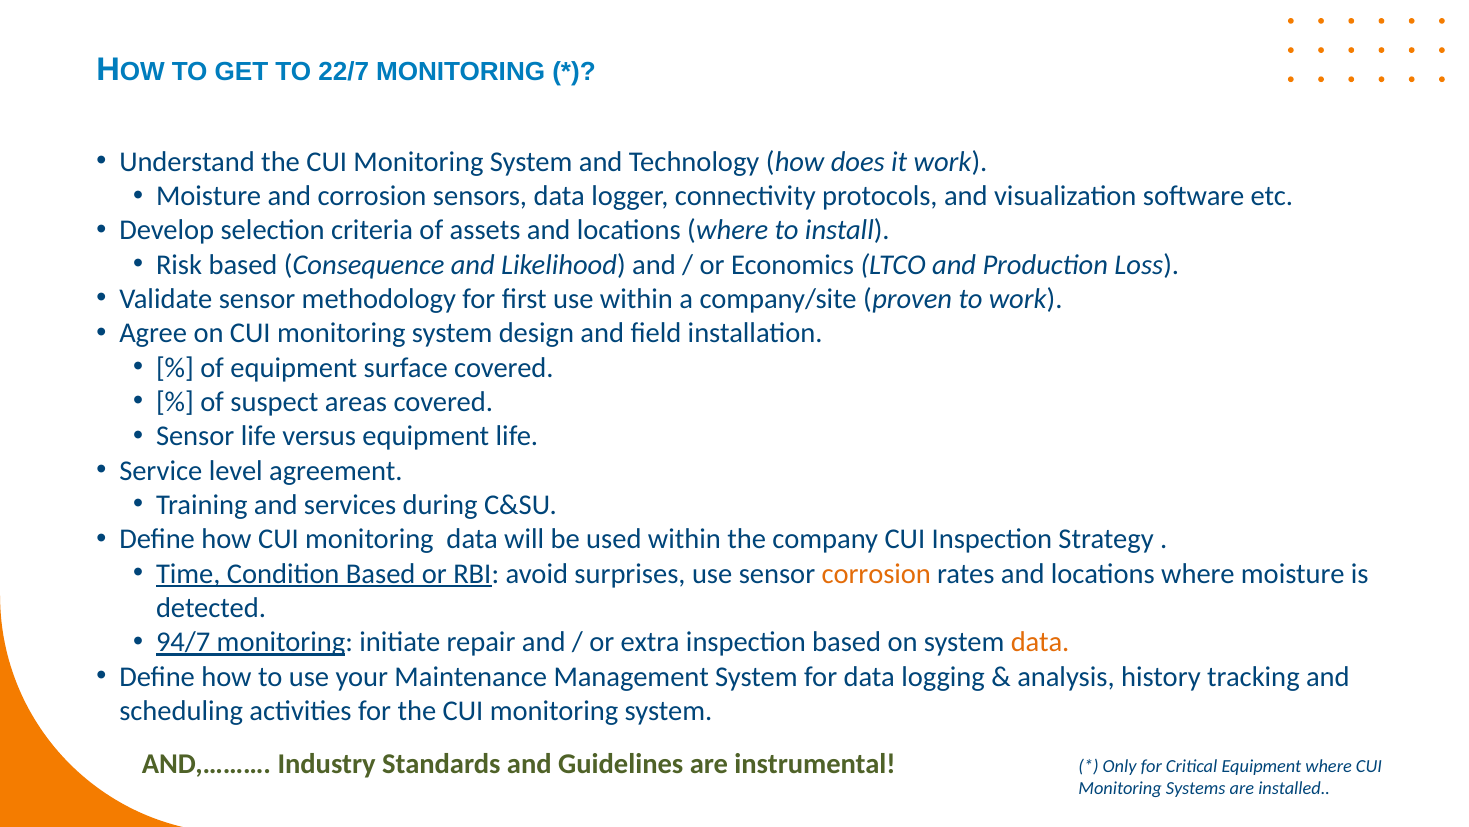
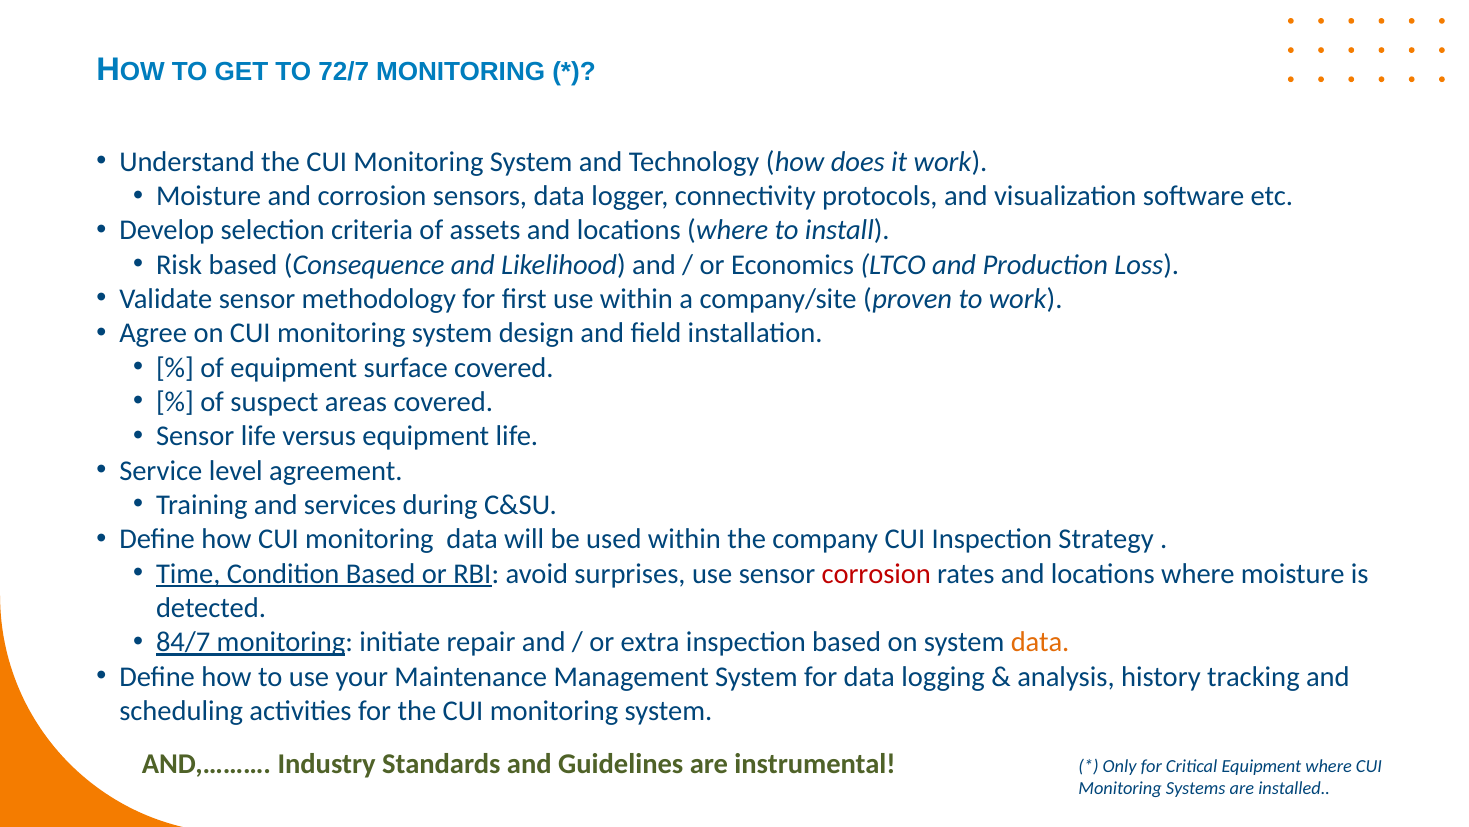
22/7: 22/7 -> 72/7 (344, 72)
corrosion colour: orange -> red (876, 573)
94/7: 94/7 -> 84/7 (183, 642)
